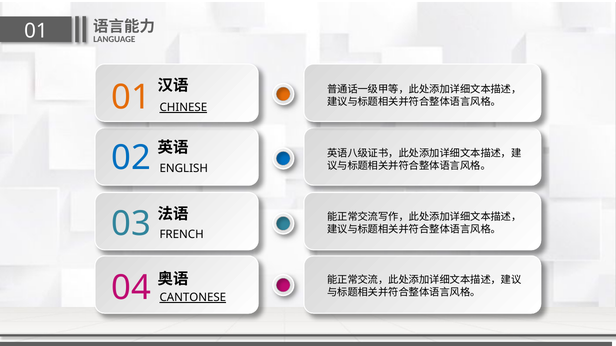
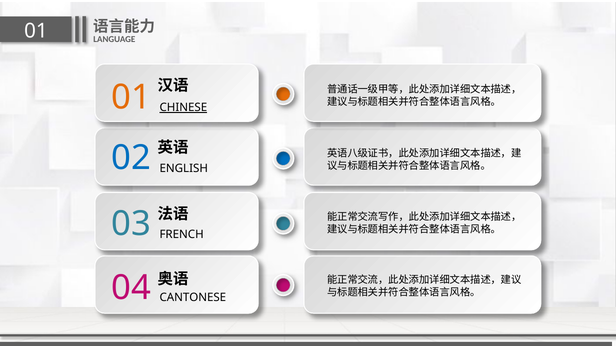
CANTONESE underline: present -> none (193, 298)
